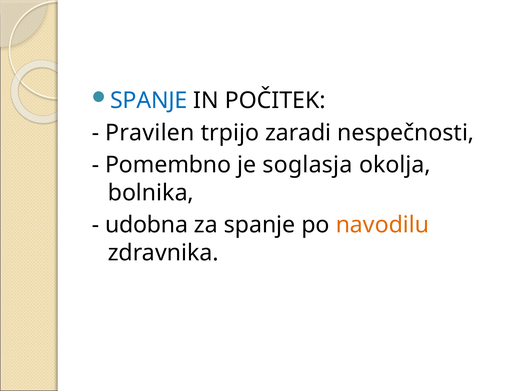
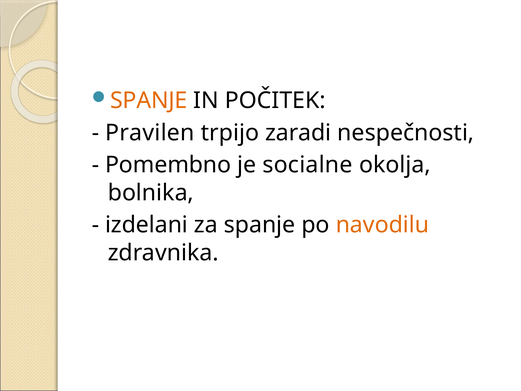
SPANJE colour: blue -> orange (149, 101)
soglasja: soglasja -> socialne (308, 165)
udobna: udobna -> izdelani (147, 225)
